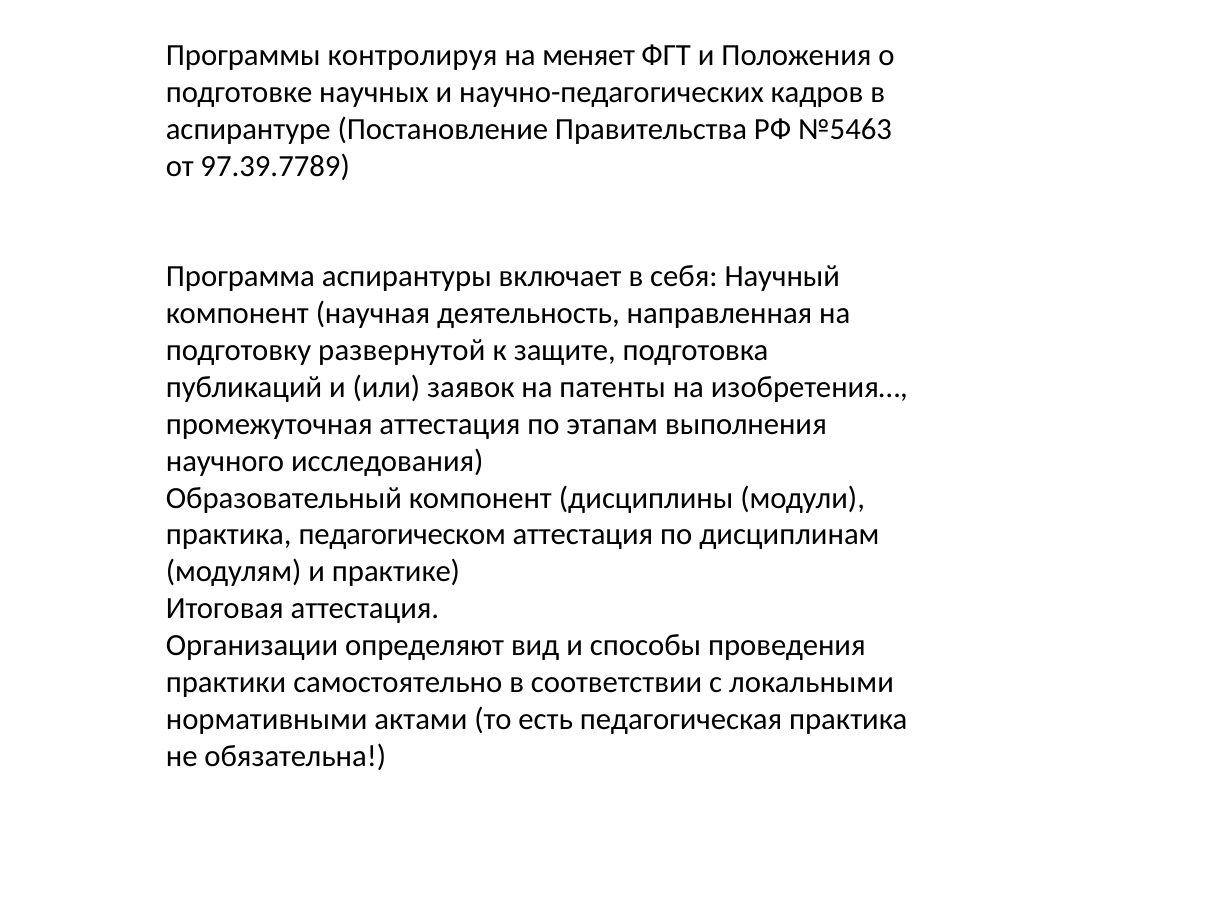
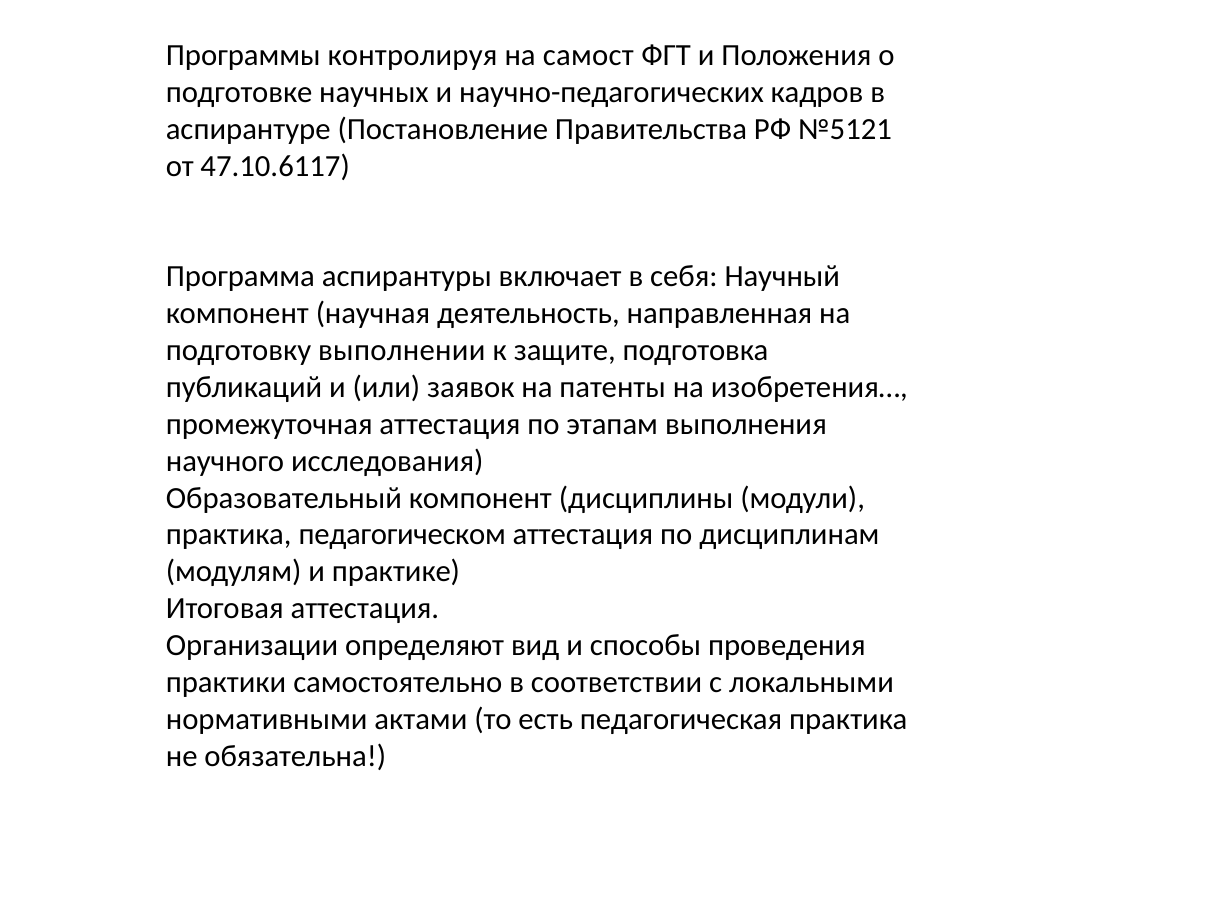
меняет: меняет -> самост (588, 55)
№5463: №5463 -> №5121 (845, 129)
97.39.7789: 97.39.7789 -> 47.10.6117 (275, 166)
развернутой: развернутой -> выполнении (402, 351)
